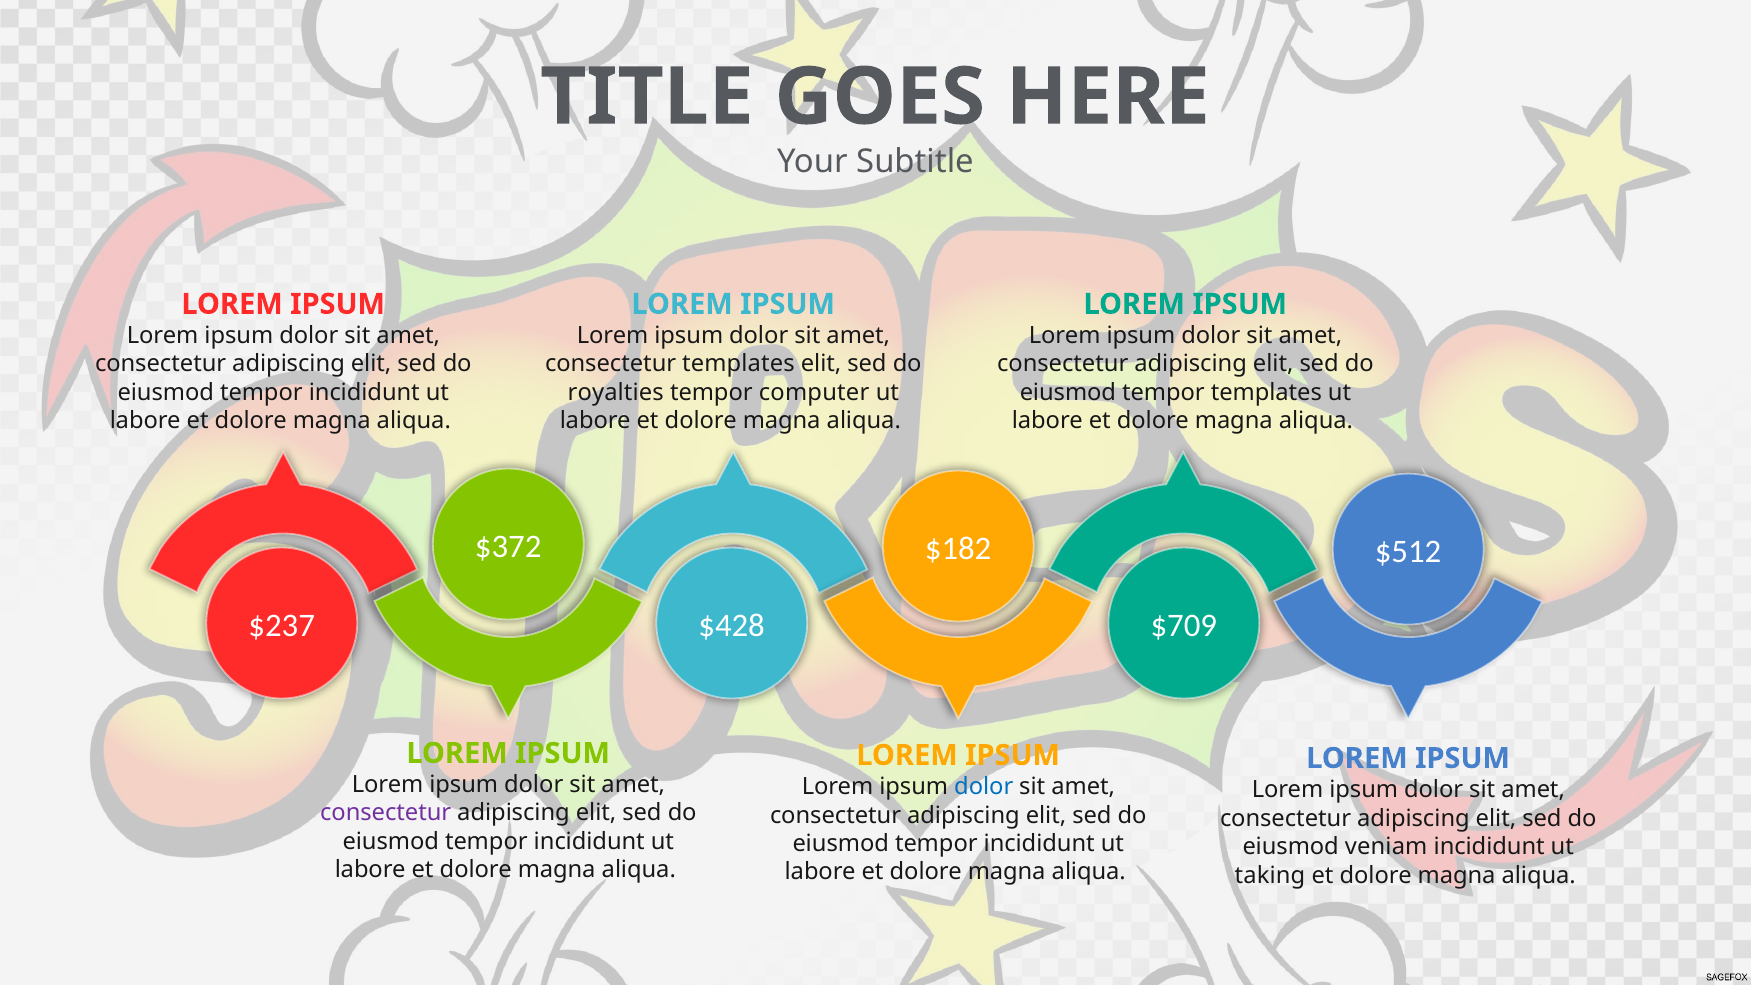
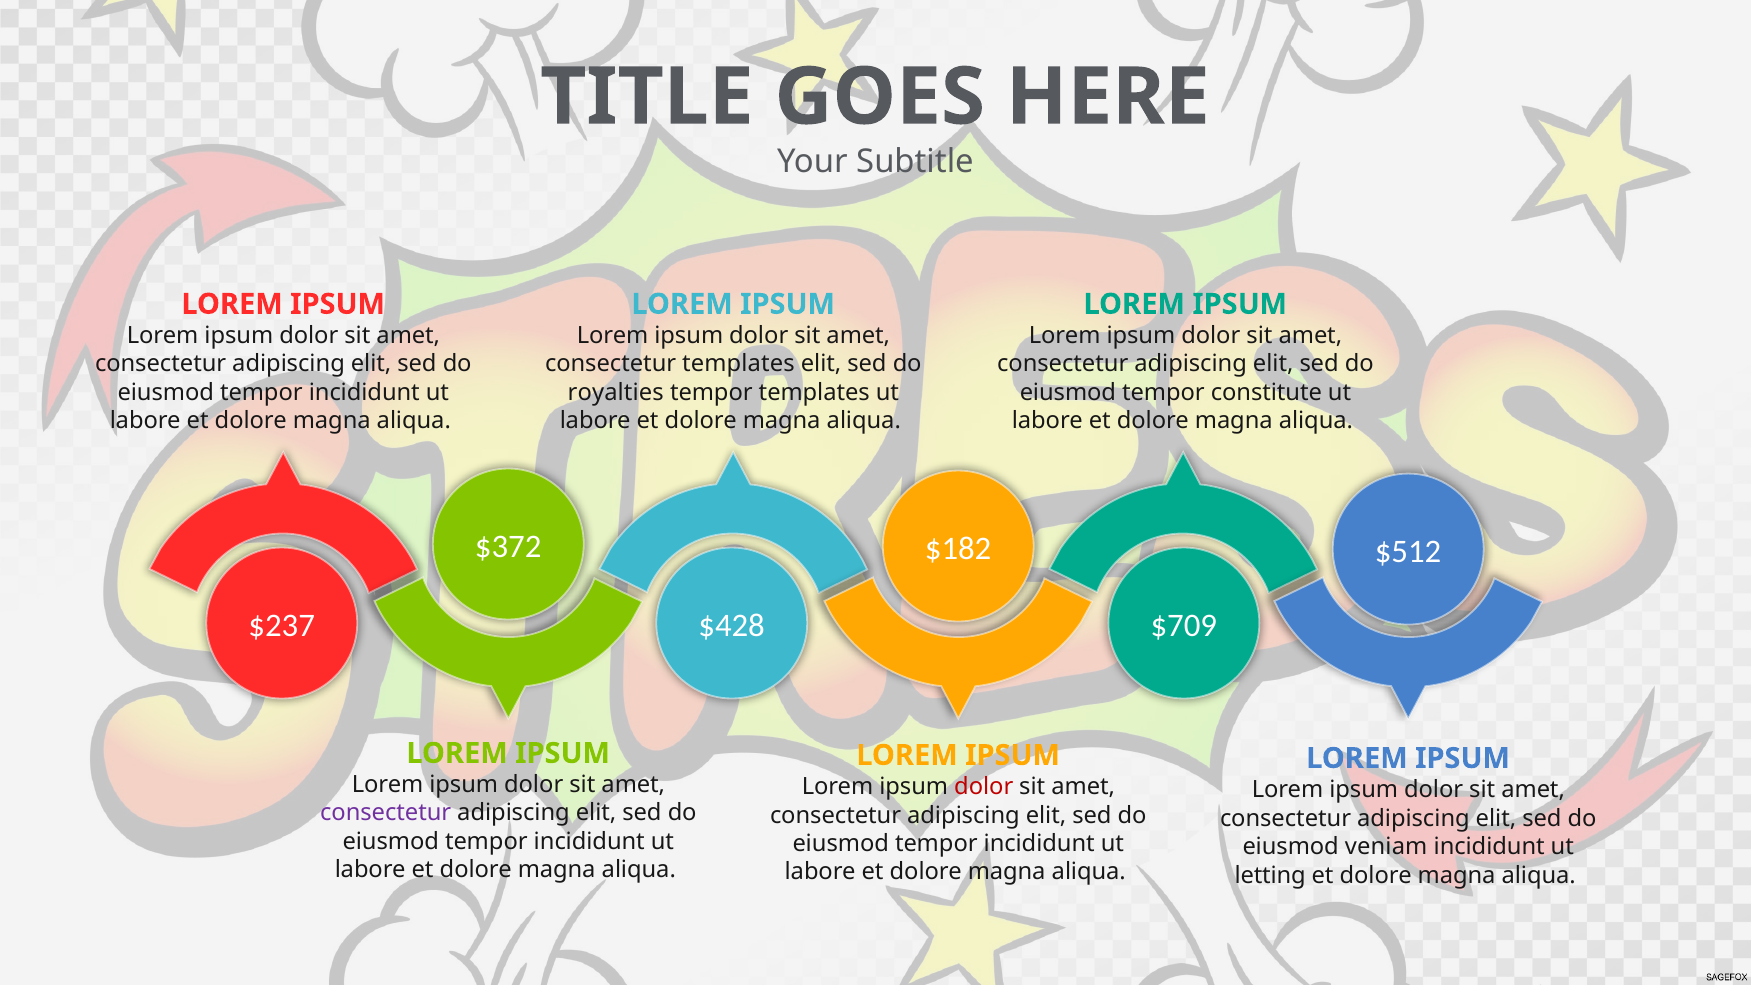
tempor computer: computer -> templates (814, 392)
tempor templates: templates -> constitute (1266, 392)
dolor colour: blue -> red (984, 787)
taking: taking -> letting (1270, 875)
